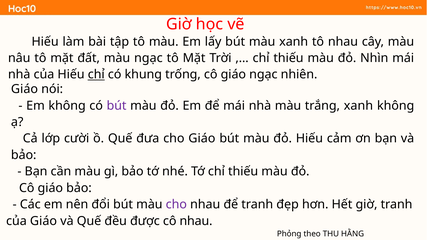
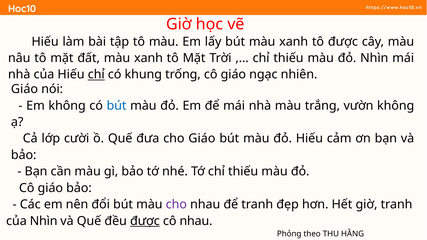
tô nhau: nhau -> được (343, 42)
đất màu ngạc: ngạc -> xanh (148, 58)
bút colour: purple -> blue (117, 106)
trắng xanh: xanh -> vườn (359, 106)
của Giáo: Giáo -> Nhìn (44, 221)
được underline: none -> present (145, 221)
